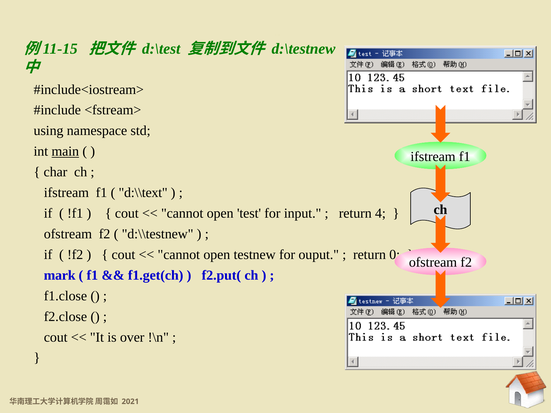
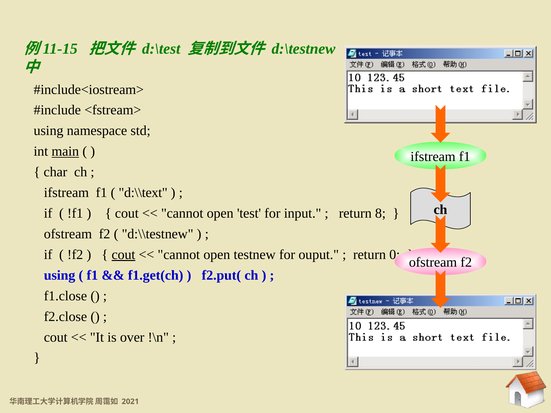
4: 4 -> 8 (380, 213)
cout underline: none -> present (123, 255)
mark: mark -> using (60, 275)
